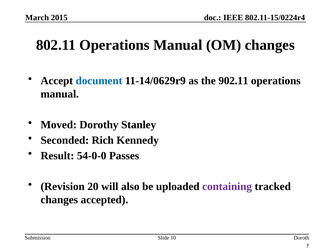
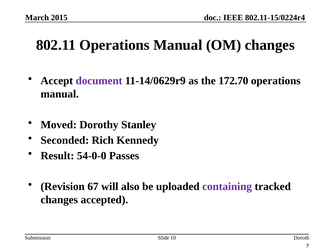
document colour: blue -> purple (99, 81)
902.11: 902.11 -> 172.70 (233, 81)
20: 20 -> 67 (93, 187)
